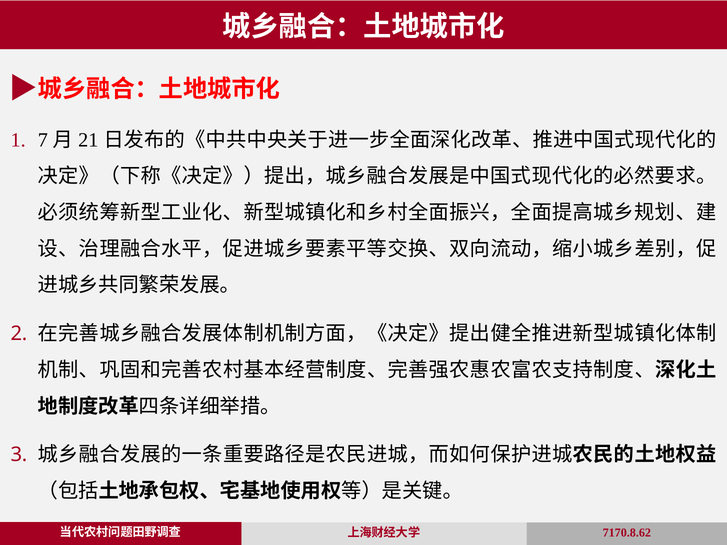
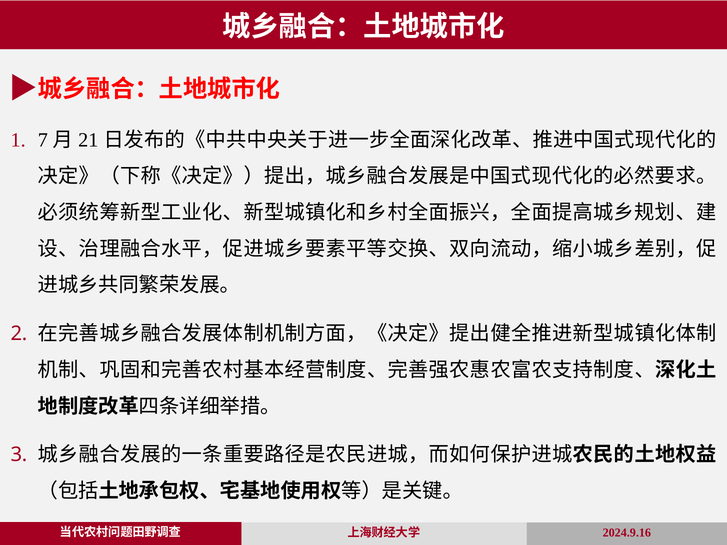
7170.8.62: 7170.8.62 -> 2024.9.16 (627, 533)
